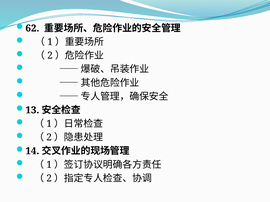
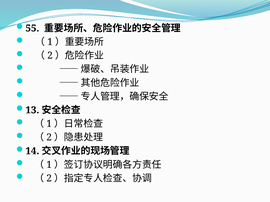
62: 62 -> 55 (32, 28)
